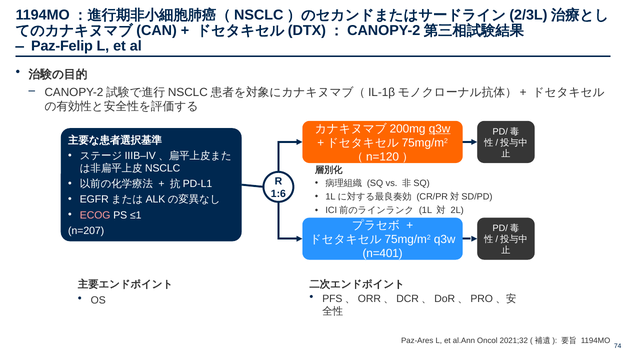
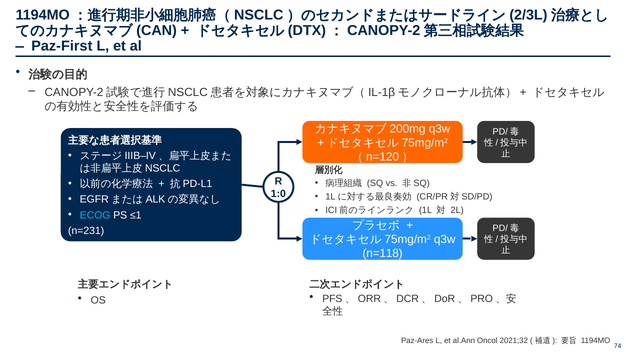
Paz-Felip: Paz-Felip -> Paz-First (62, 46)
q3w underline: present -> none (440, 129)
1:6: 1:6 -> 1:0 (278, 194)
ECOG colour: pink -> light blue (95, 215)
n=207: n=207 -> n=231 (86, 231)
n=401: n=401 -> n=118 (383, 254)
